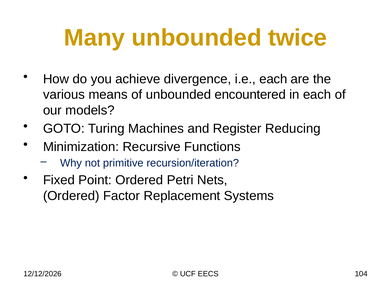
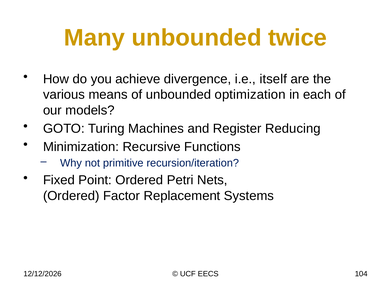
i.e each: each -> itself (273, 79)
encountered: encountered -> optimization (250, 95)
